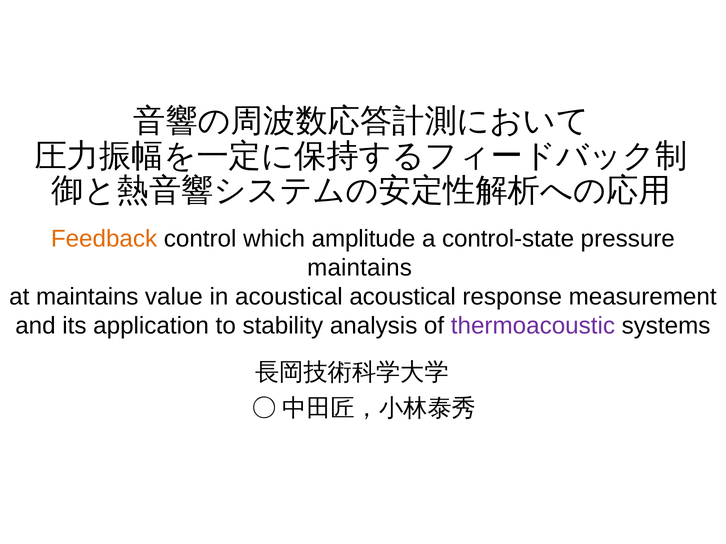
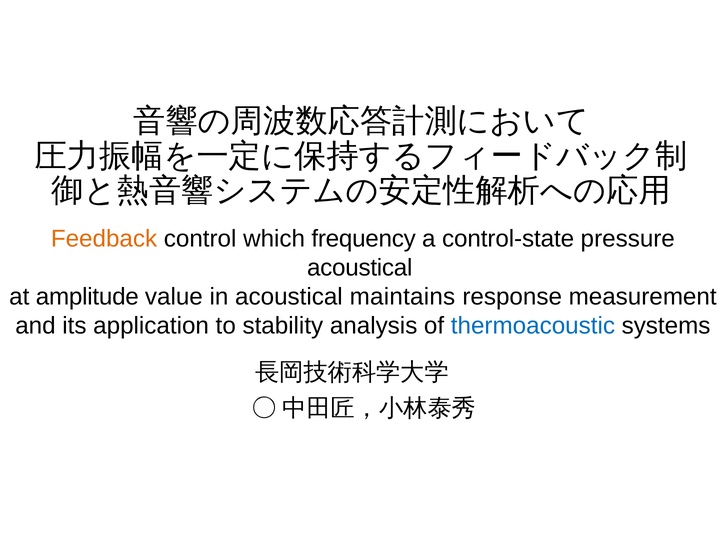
amplitude: amplitude -> frequency (364, 239)
maintains: maintains -> acoustical (360, 268)
at maintains: maintains -> amplitude (87, 297)
acoustical acoustical: acoustical -> maintains (402, 297)
thermoacoustic colour: purple -> blue (533, 326)
